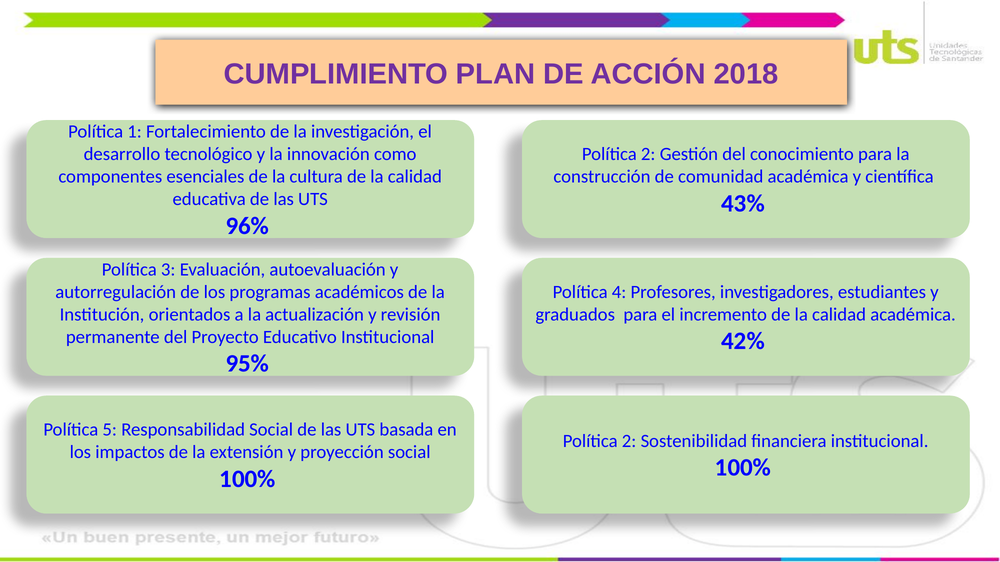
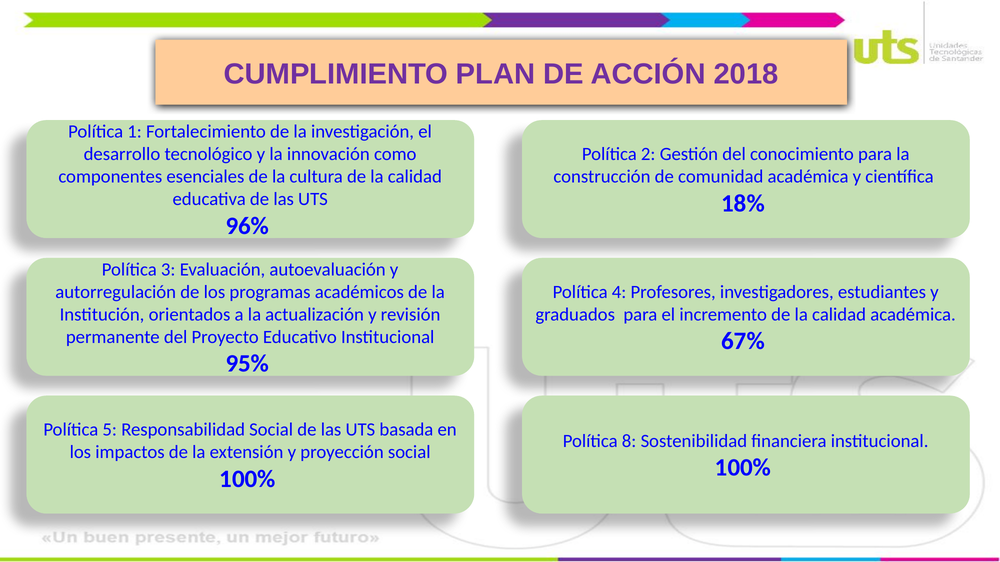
43%: 43% -> 18% (743, 203)
42%: 42% -> 67% (743, 341)
2: 2 -> 8 (629, 441)
